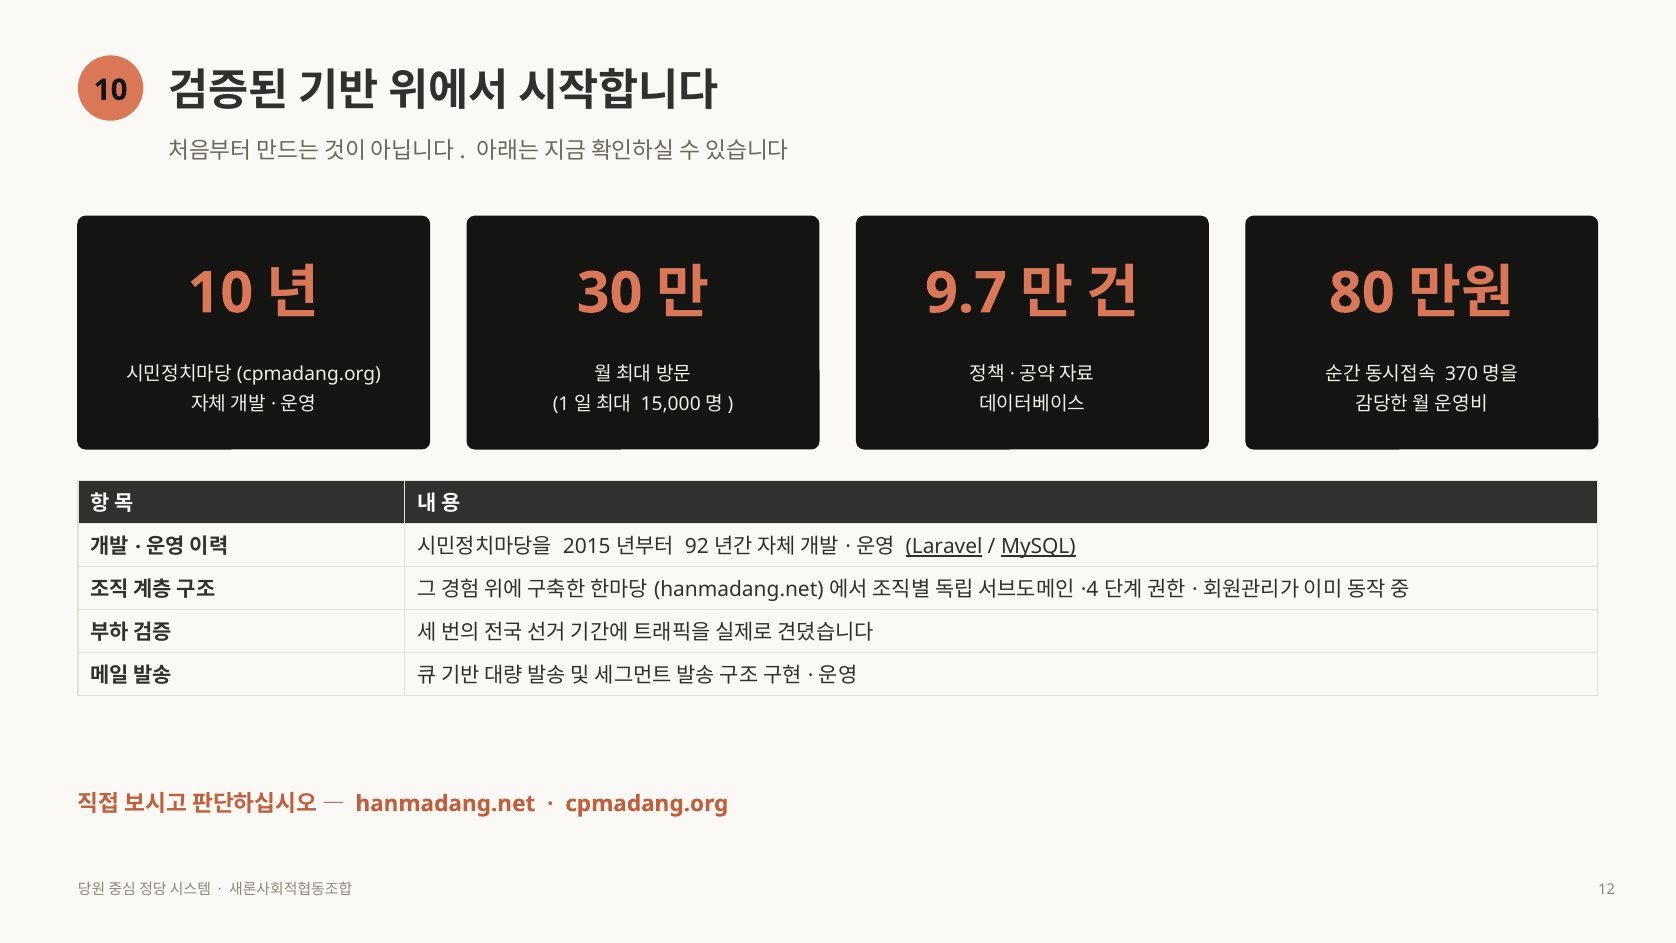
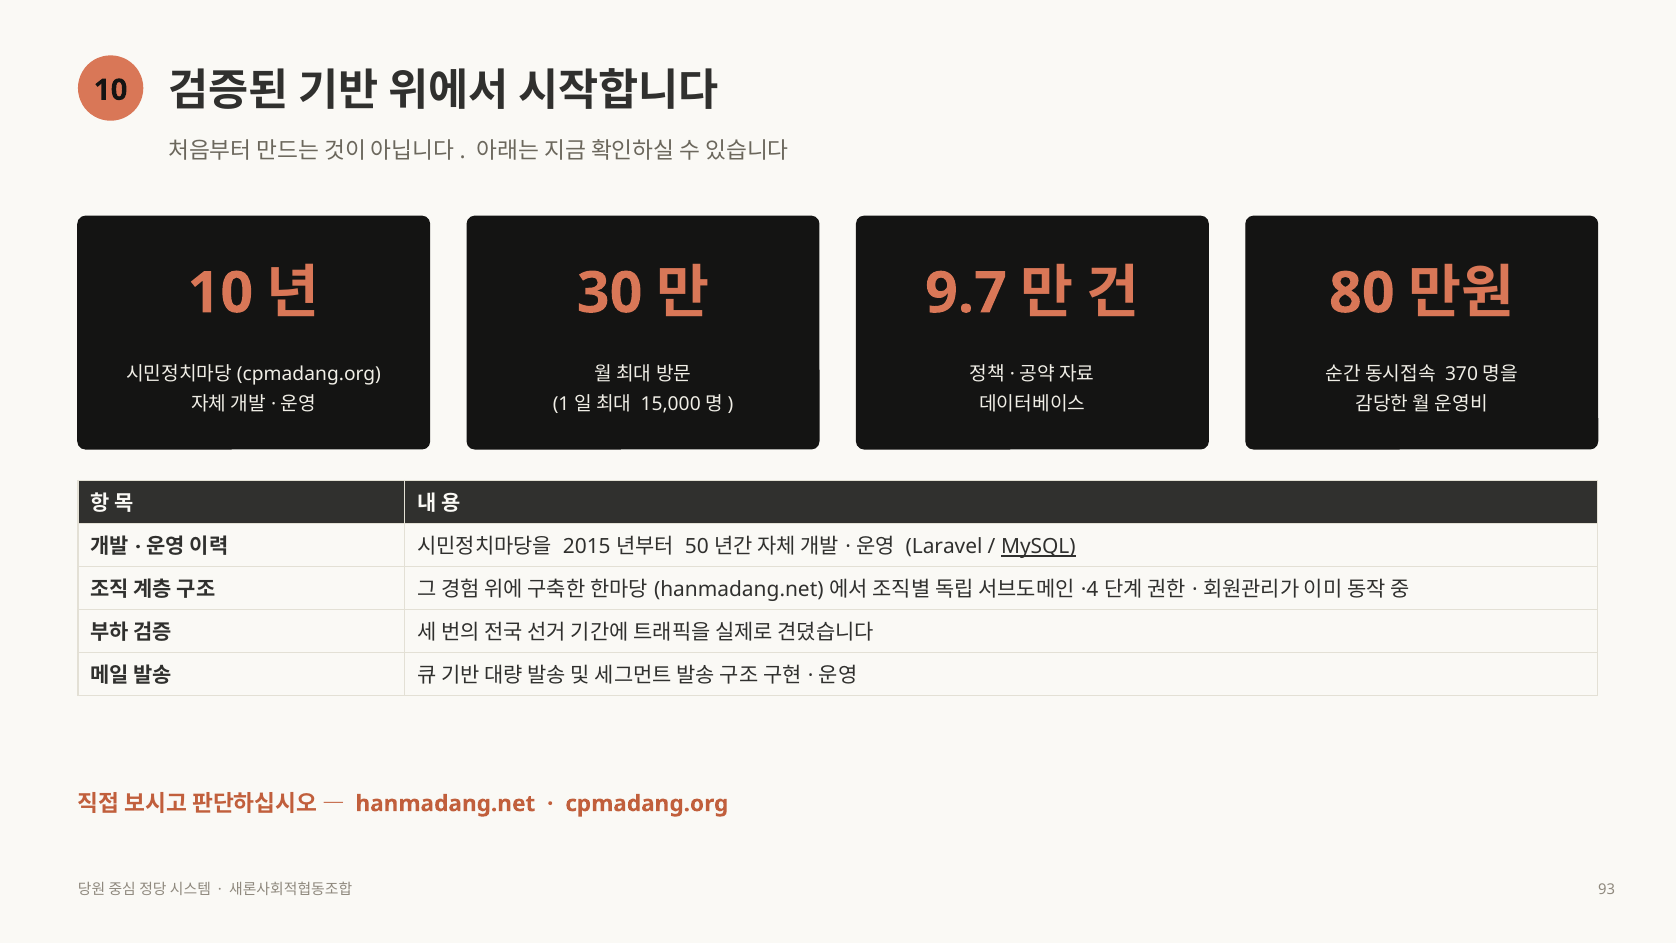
92: 92 -> 50 (697, 547)
Laravel underline: present -> none (944, 547)
12: 12 -> 93 (1607, 890)
